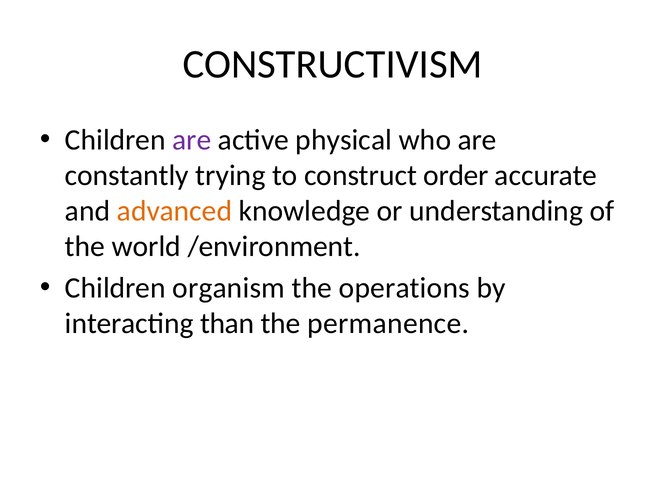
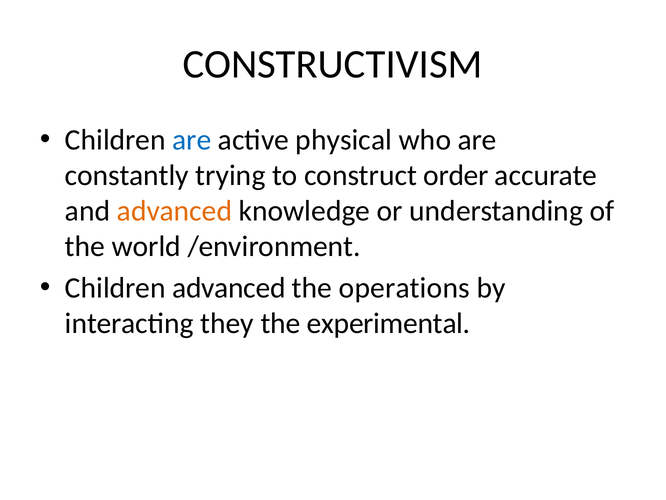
are colour: purple -> blue (192, 140)
Children organism: organism -> advanced (229, 288)
than: than -> they (227, 323)
permanence: permanence -> experimental (389, 323)
